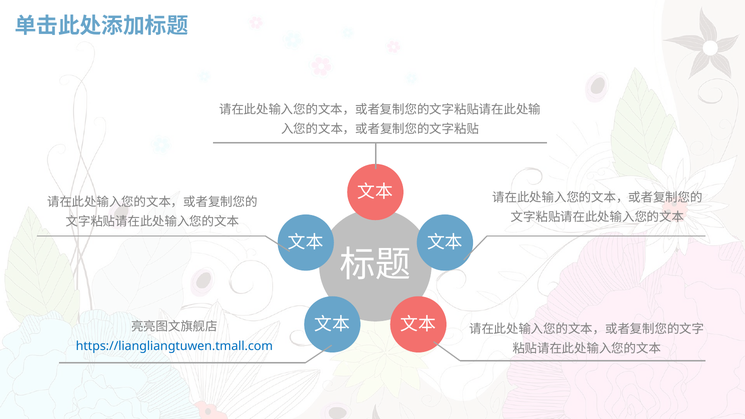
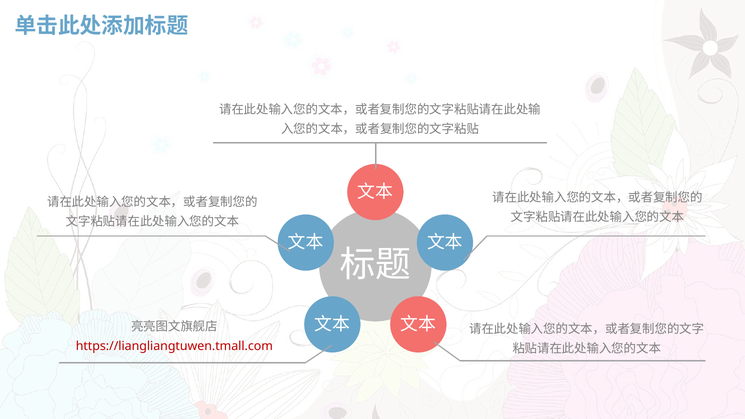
https://liangliangtuwen.tmall.com colour: blue -> red (174, 346)
